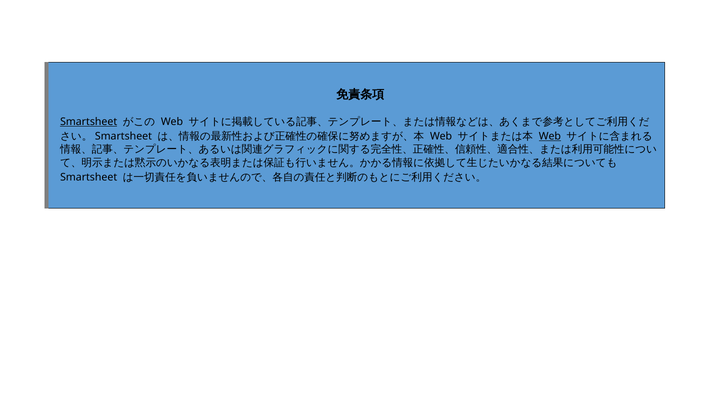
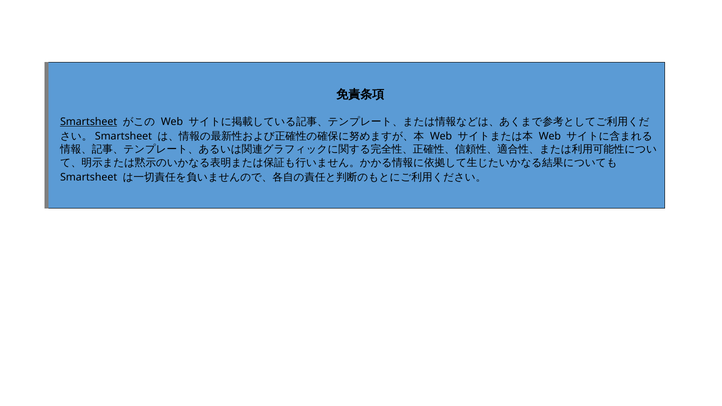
Web underline: present -> none (550, 136)
